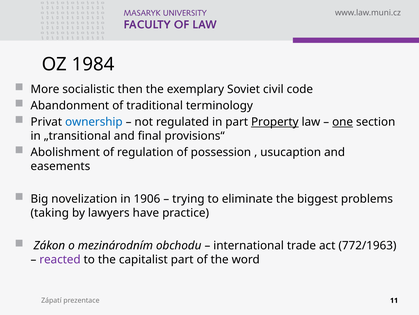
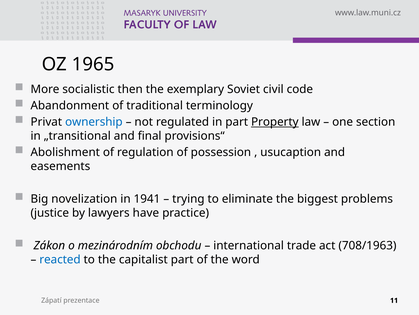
1984: 1984 -> 1965 (93, 64)
one underline: present -> none (343, 122)
1906: 1906 -> 1941 (147, 198)
taking: taking -> justice (50, 212)
772/1963: 772/1963 -> 708/1963 (367, 245)
reacted colour: purple -> blue (60, 259)
